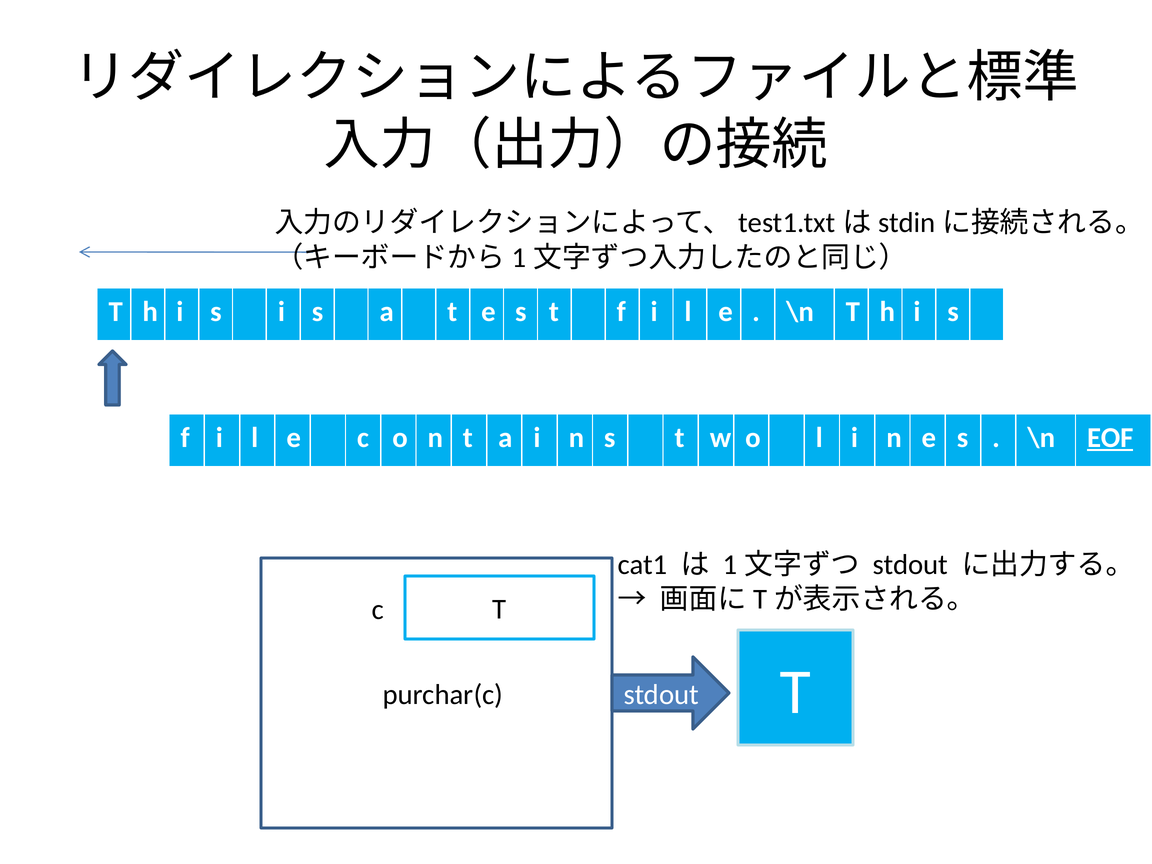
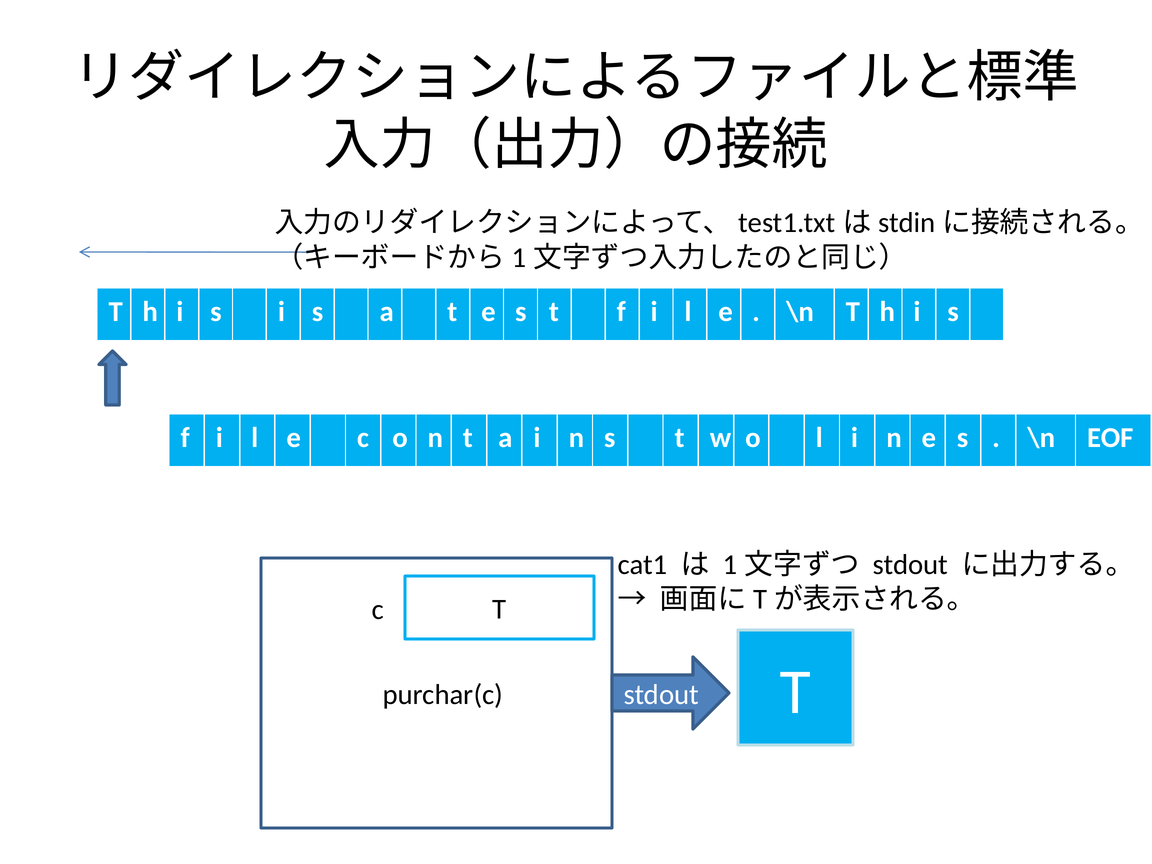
EOF underline: present -> none (1110, 438)
